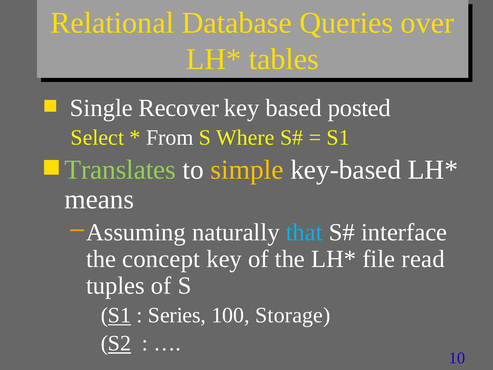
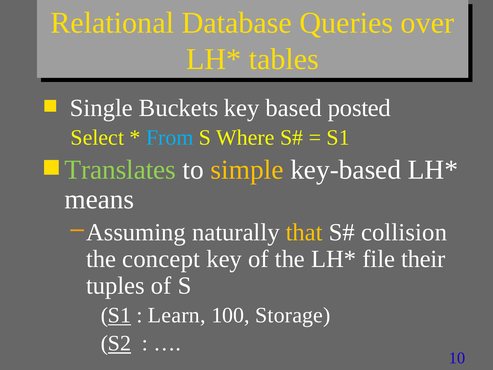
Recover: Recover -> Buckets (179, 108)
From colour: white -> light blue (170, 138)
that colour: light blue -> yellow (304, 232)
interface: interface -> collision (404, 232)
read: read -> their (423, 259)
Series: Series -> Learn (177, 315)
